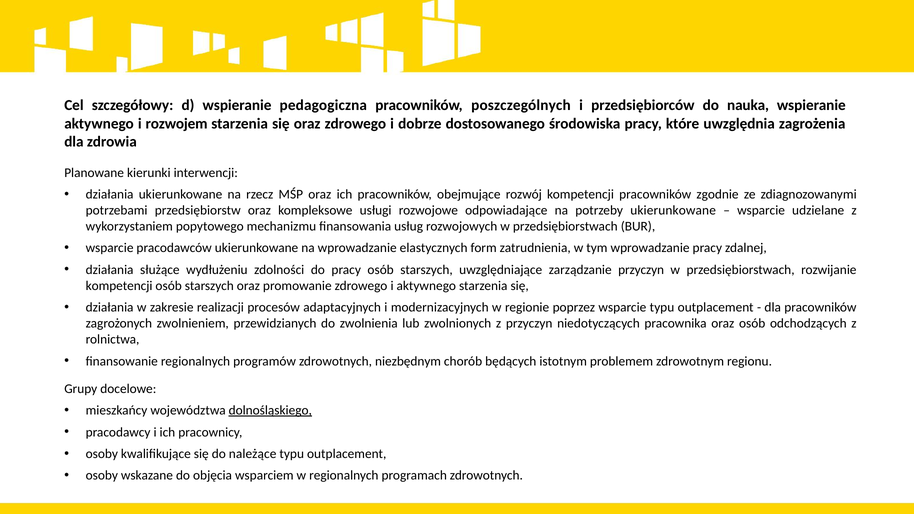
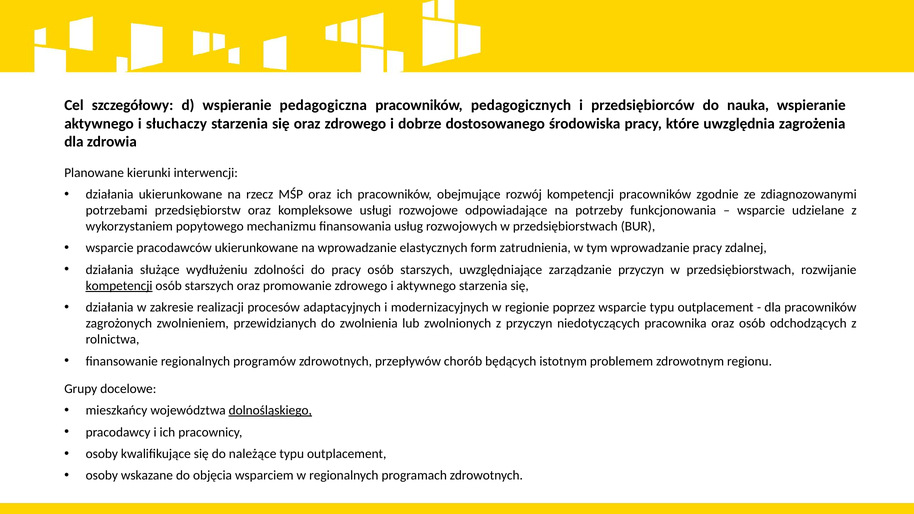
poszczególnych: poszczególnych -> pedagogicznych (521, 105)
rozwojem: rozwojem -> słuchaczy (176, 124)
potrzeby ukierunkowane: ukierunkowane -> funkcjonowania (673, 210)
kompetencji underline: none -> present (119, 286)
niezbędnym: niezbędnym -> przepływów (408, 361)
